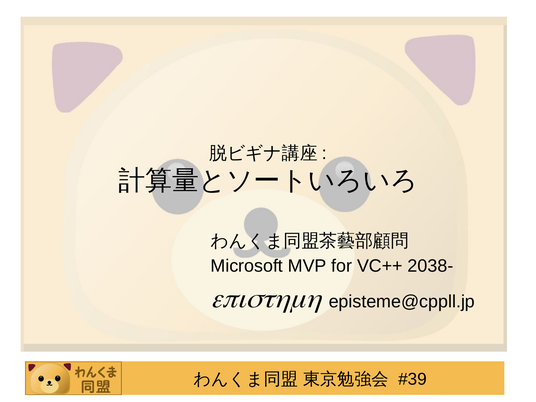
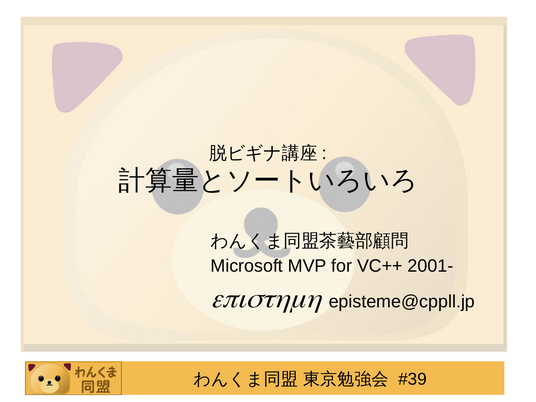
2038-: 2038- -> 2001- (431, 266)
